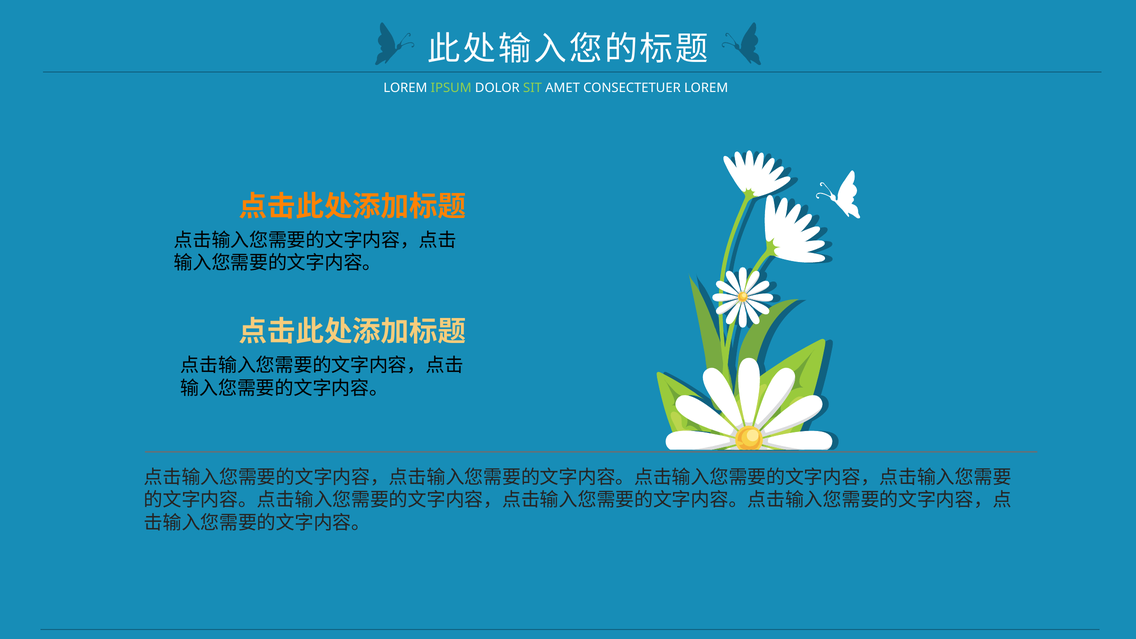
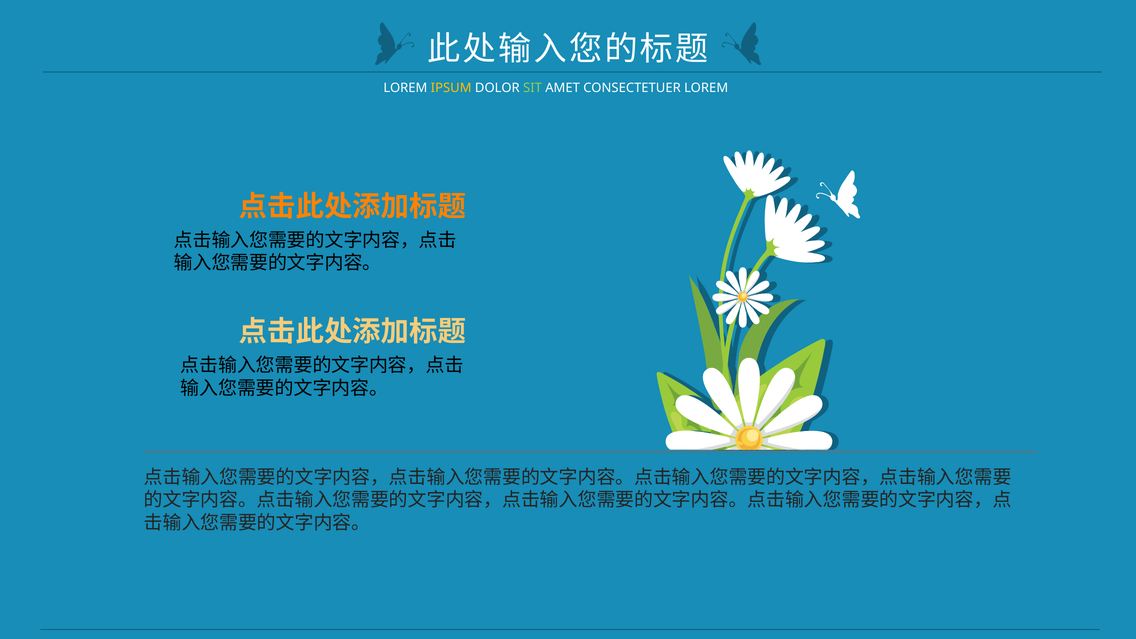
IPSUM colour: light green -> yellow (451, 88)
